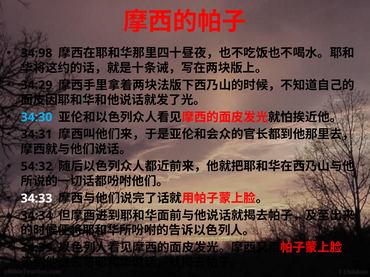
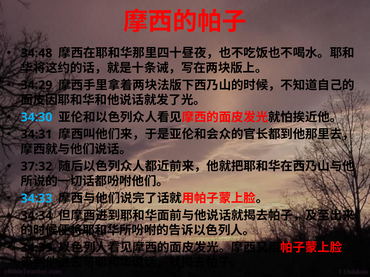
34:98: 34:98 -> 34:48 (36, 53)
54:32: 54:32 -> 37:32 (36, 167)
34:33 colour: white -> light blue (36, 199)
